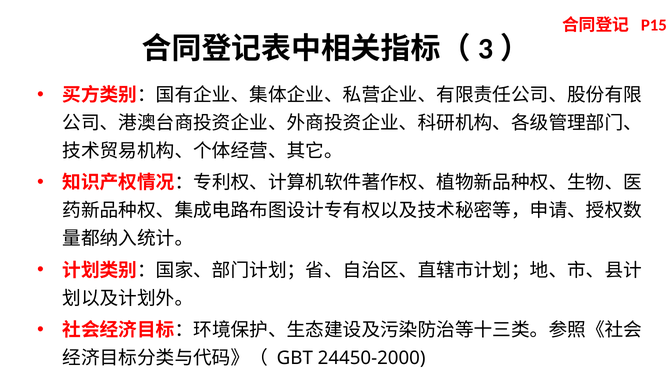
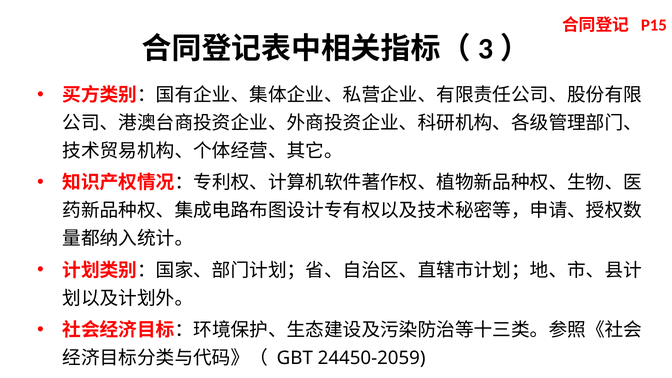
24450-2000: 24450-2000 -> 24450-2059 (372, 358)
